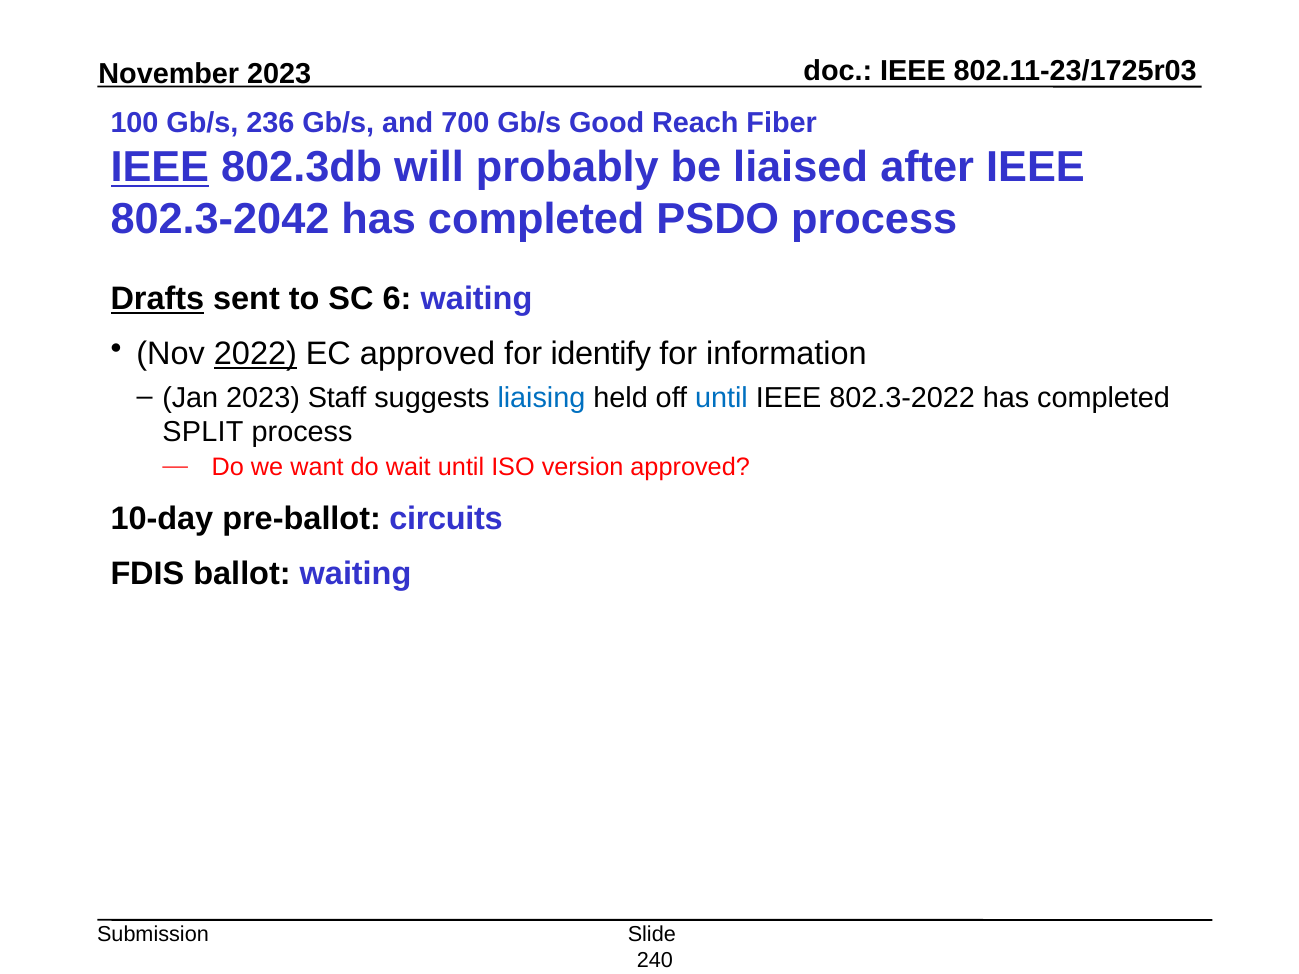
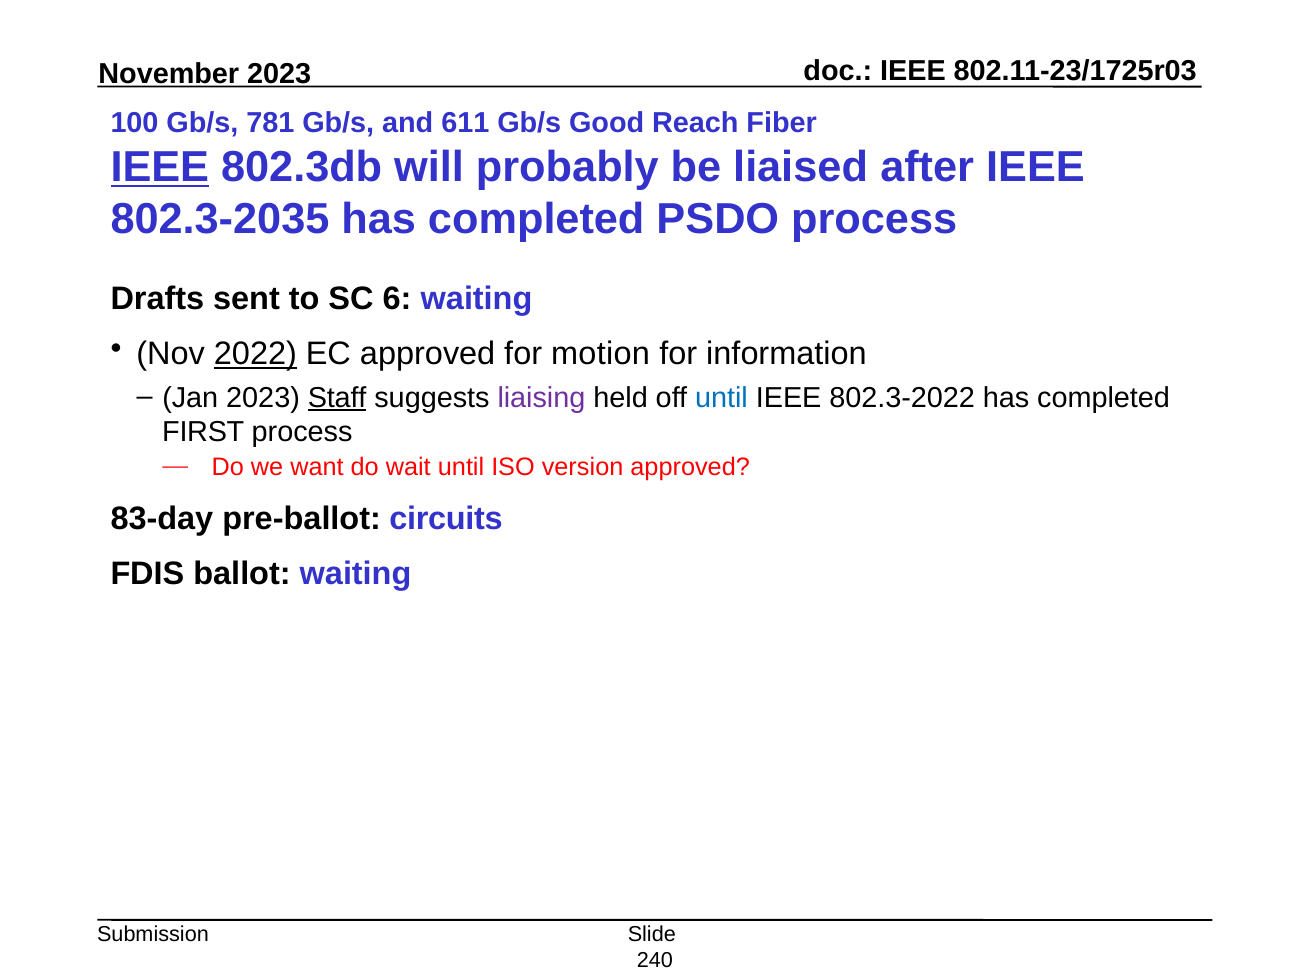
236: 236 -> 781 (270, 123)
700: 700 -> 611 (465, 123)
802.3-2042: 802.3-2042 -> 802.3-2035 (220, 220)
Drafts underline: present -> none (157, 299)
identify: identify -> motion (601, 354)
Staff underline: none -> present (337, 398)
liaising colour: blue -> purple (541, 398)
SPLIT: SPLIT -> FIRST (203, 433)
10-day: 10-day -> 83-day (162, 519)
